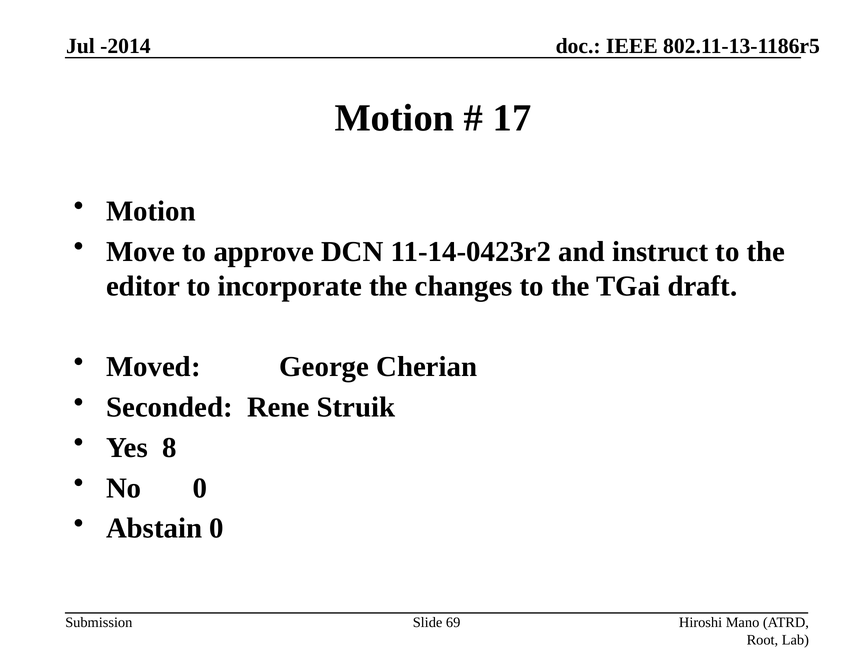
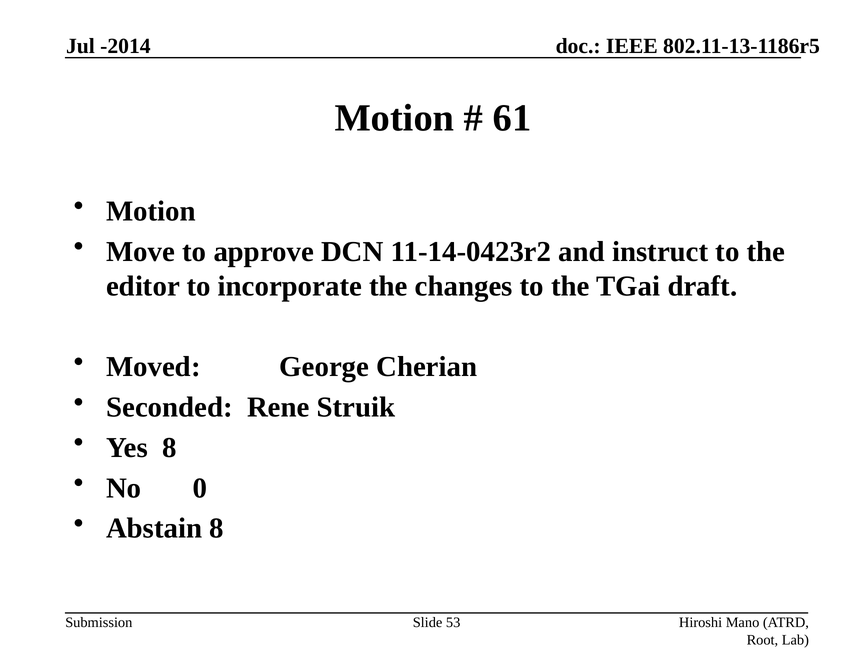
17: 17 -> 61 (512, 118)
Abstain 0: 0 -> 8 (217, 529)
69: 69 -> 53 (453, 623)
